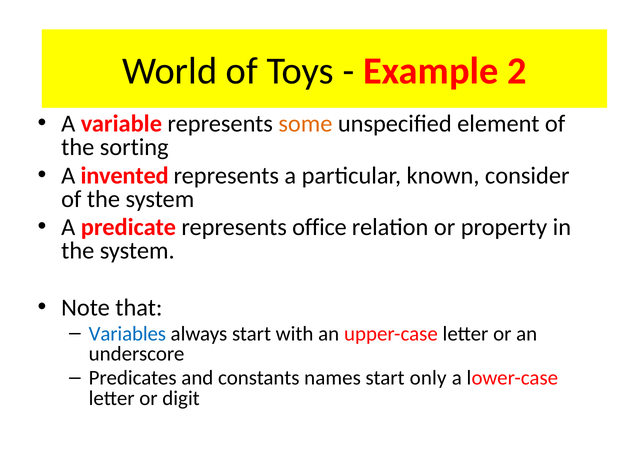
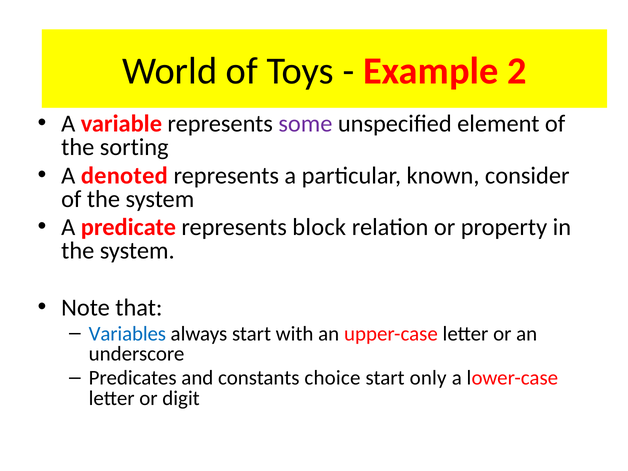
some colour: orange -> purple (305, 124)
invented: invented -> denoted (124, 176)
office: office -> block (319, 227)
names: names -> choice (332, 378)
